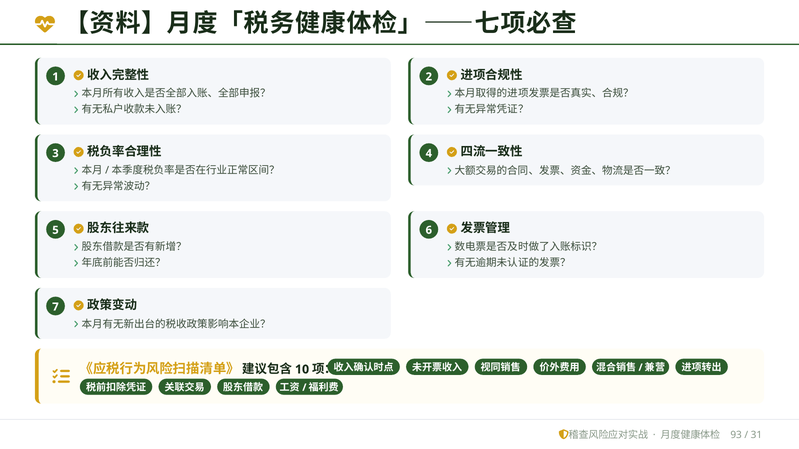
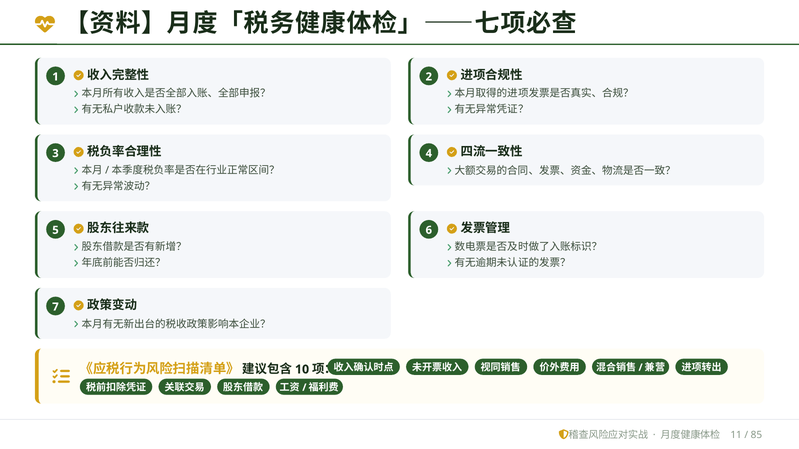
93: 93 -> 11 (736, 435)
31: 31 -> 85 (756, 435)
